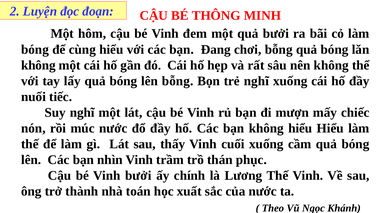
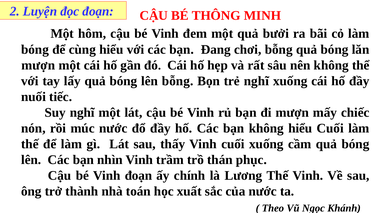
không: không -> mượn (38, 65)
hiểu Hiểu: Hiểu -> Cuối (330, 128)
Vinh bưởi: bưởi -> đoạn (138, 175)
